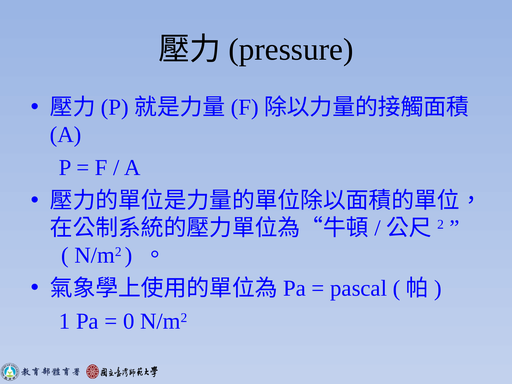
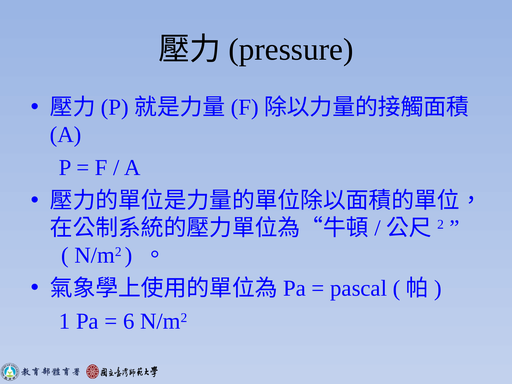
0: 0 -> 6 (129, 321)
